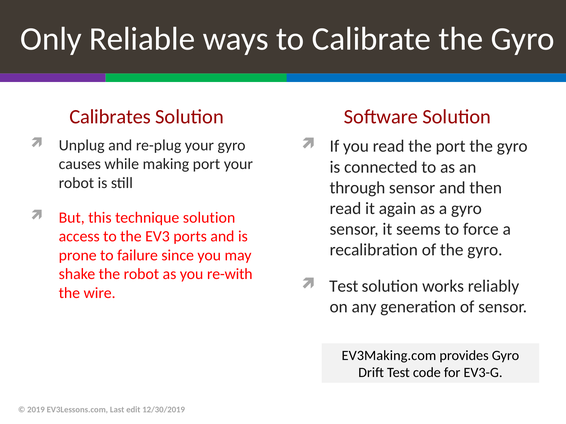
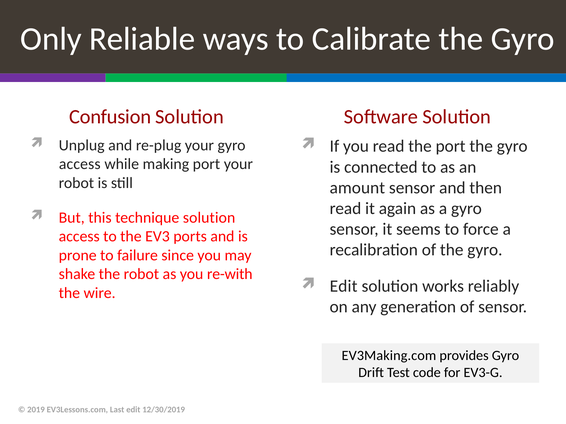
Calibrates: Calibrates -> Confusion (110, 117)
causes: causes -> access (80, 164)
through: through -> amount (357, 188)
Test: Test -> Edit (344, 287)
